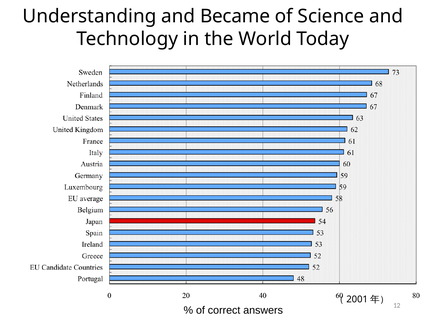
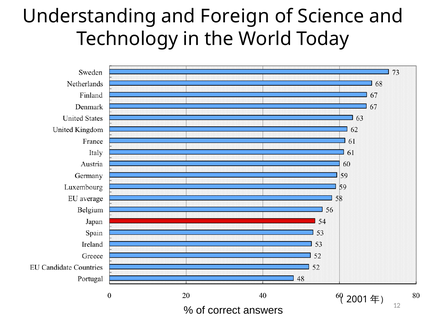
Became: Became -> Foreign (235, 16)
